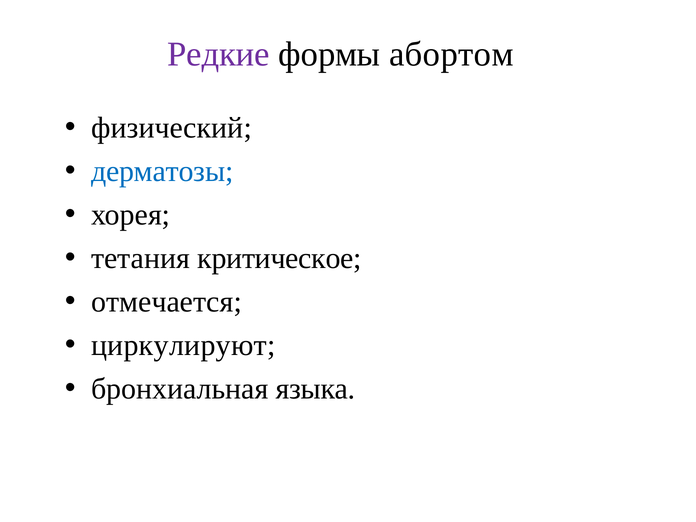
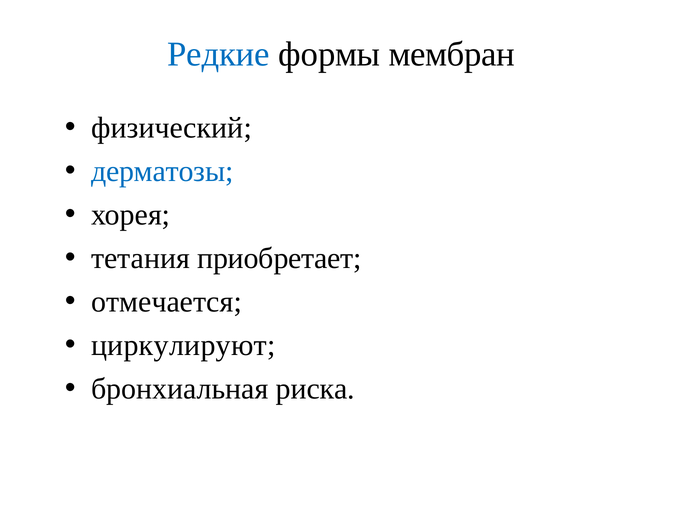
Редкие colour: purple -> blue (218, 54)
абортом: абортом -> мембран (452, 54)
критическое: критическое -> приобретает (279, 259)
языка: языка -> риска (315, 389)
